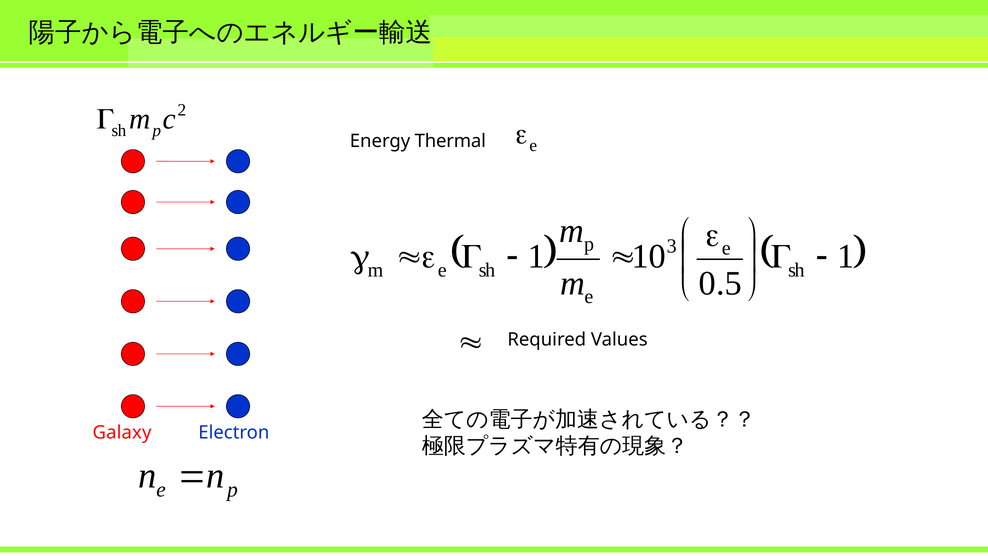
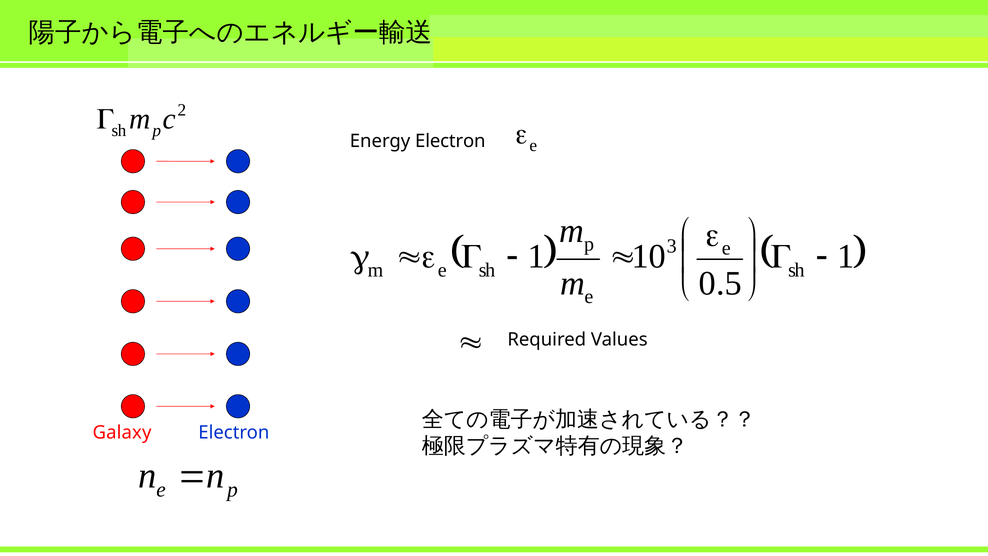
Energy Thermal: Thermal -> Electron (450, 141)
